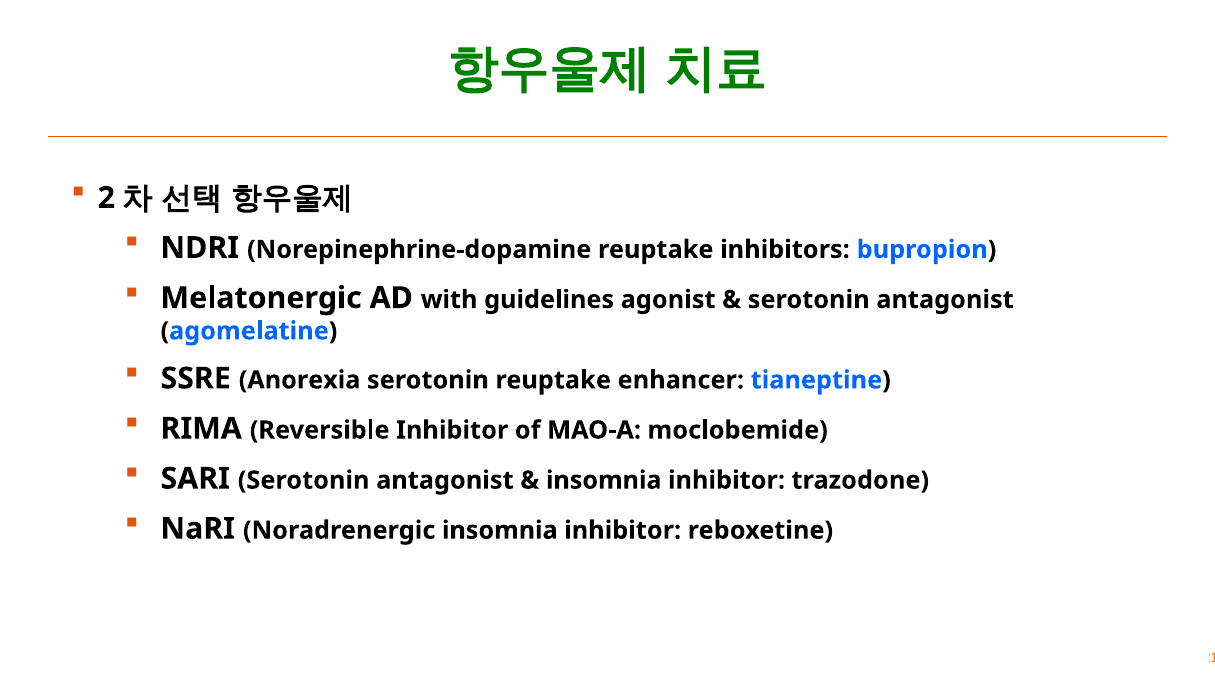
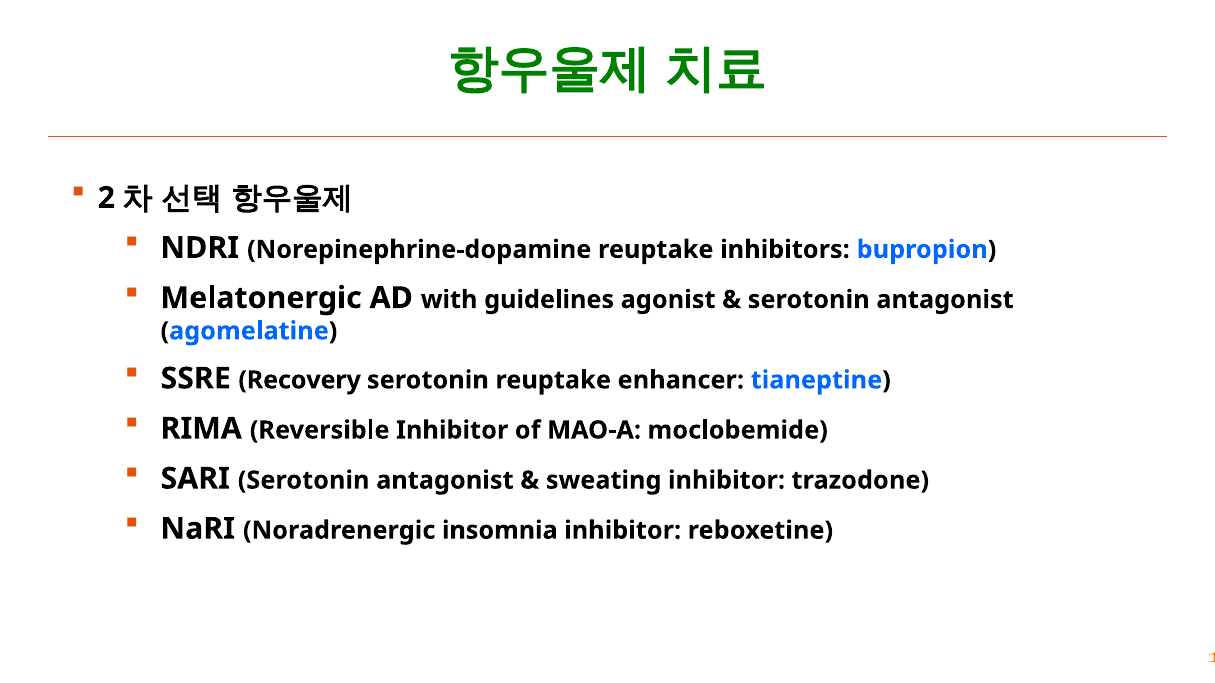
Anorexia: Anorexia -> Recovery (300, 380)
insomnia: insomnia -> sweating (604, 481)
